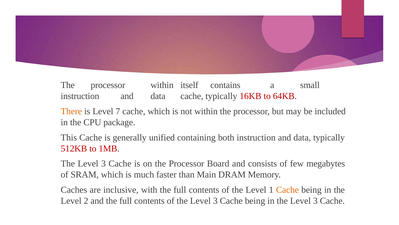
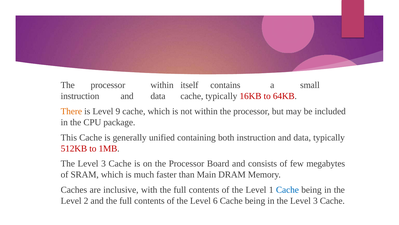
7: 7 -> 9 (118, 111)
Cache colour: orange -> blue (287, 189)
of the Level 3: 3 -> 6 (215, 200)
